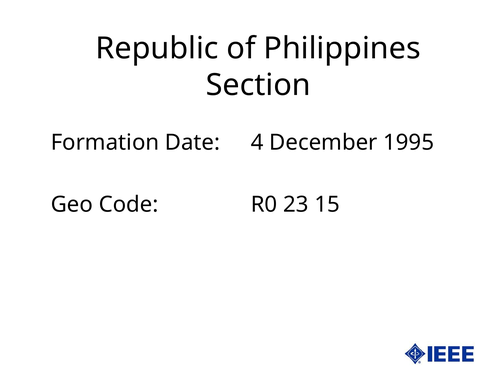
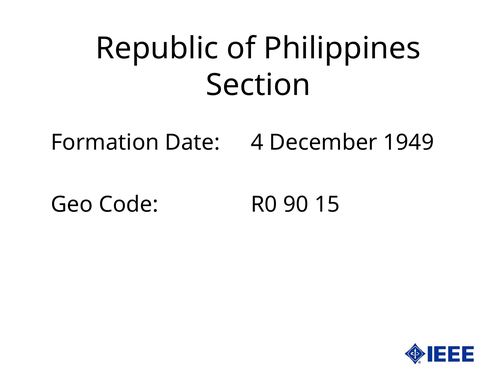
1995: 1995 -> 1949 (409, 142)
23: 23 -> 90 (296, 205)
